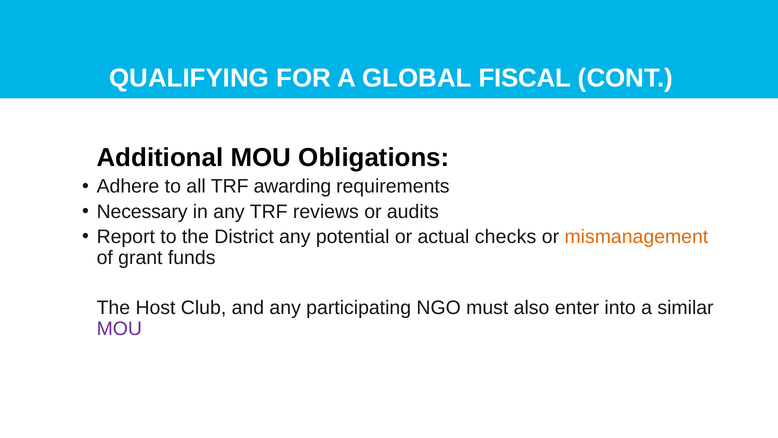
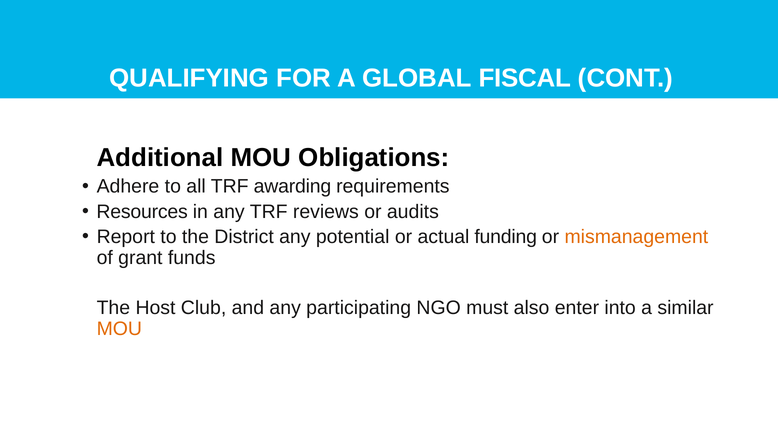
Necessary: Necessary -> Resources (142, 211)
checks: checks -> funding (506, 236)
MOU colour: purple -> orange (119, 329)
